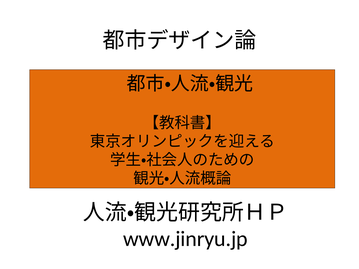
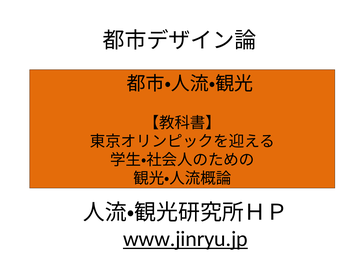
www.jinryu.jp underline: none -> present (185, 239)
